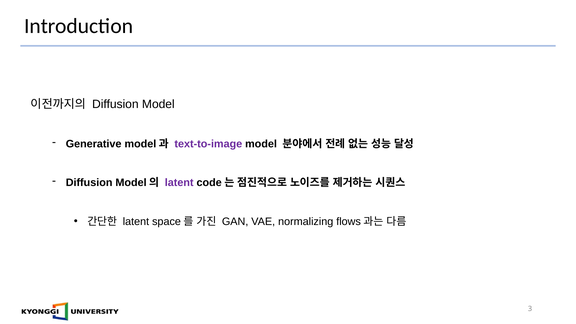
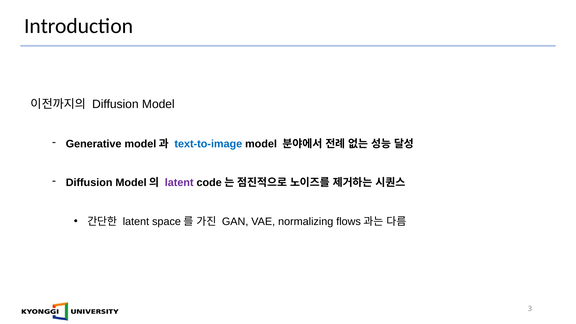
text-to-image colour: purple -> blue (208, 144)
